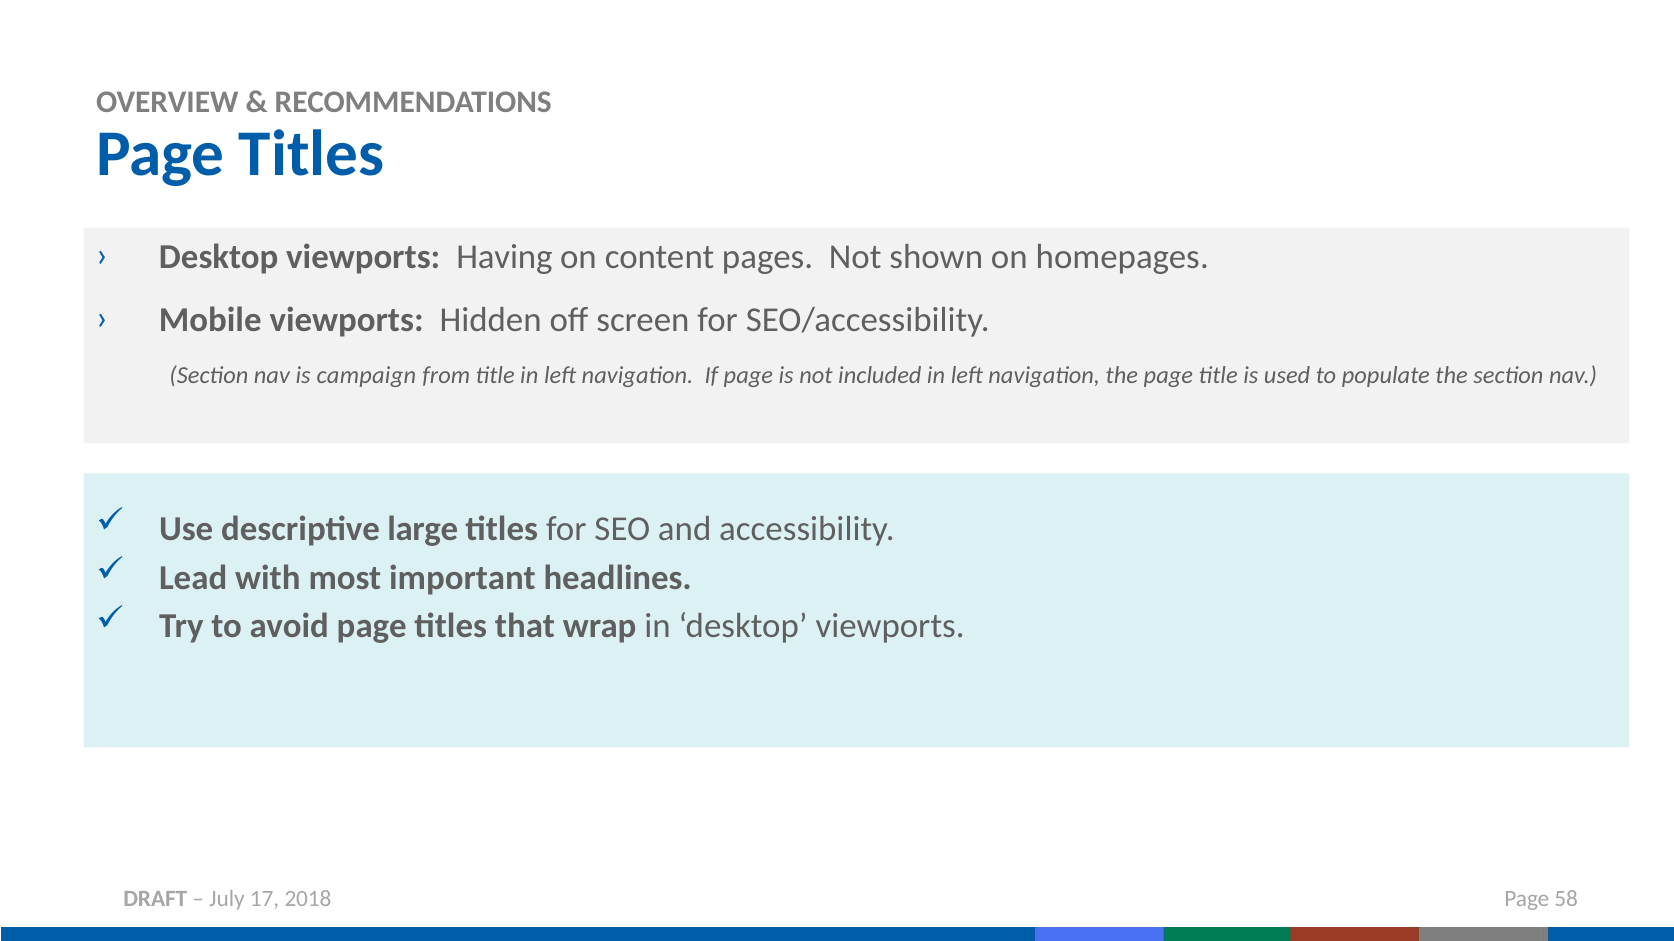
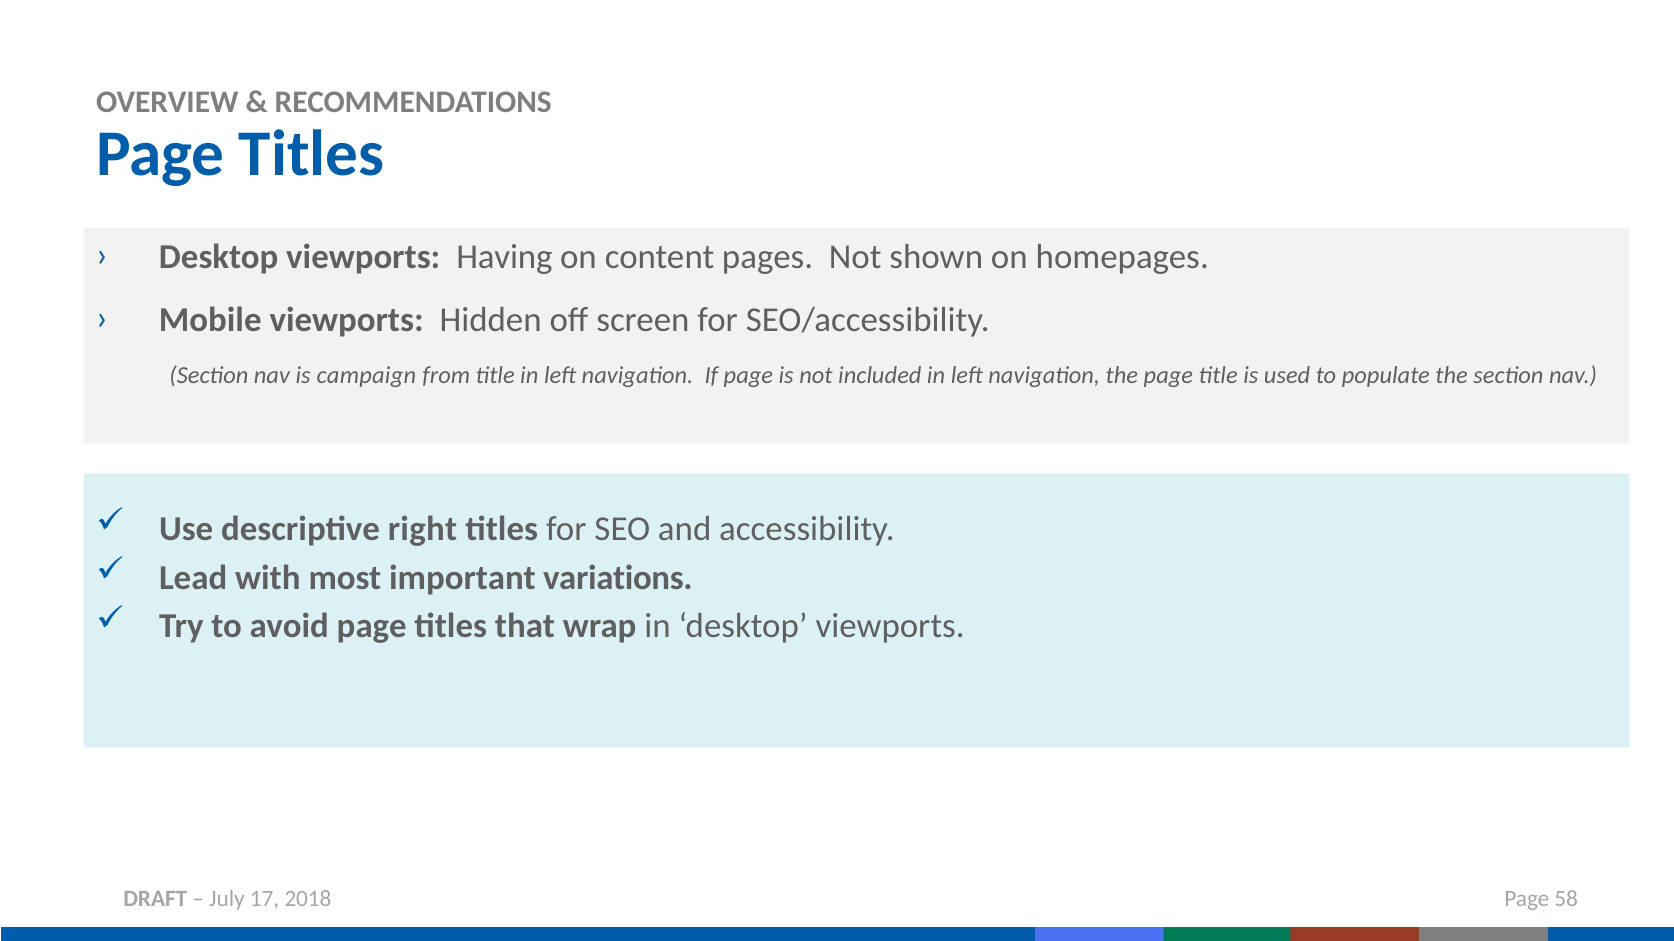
large: large -> right (422, 529)
headlines: headlines -> variations (618, 578)
